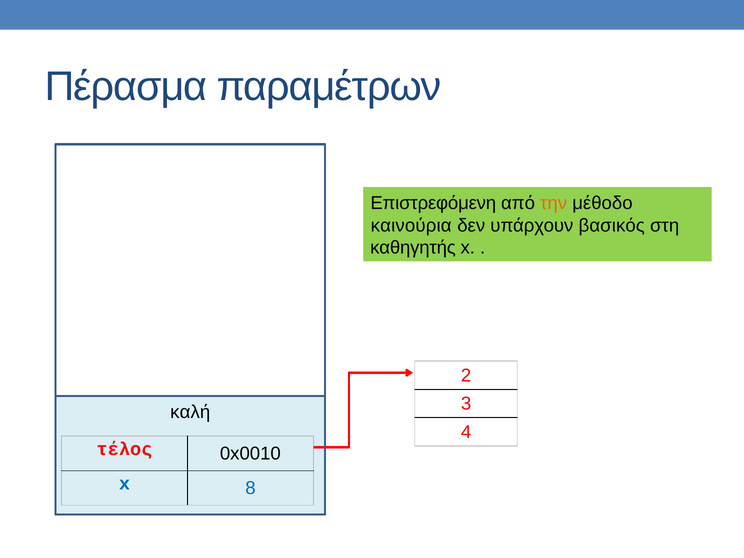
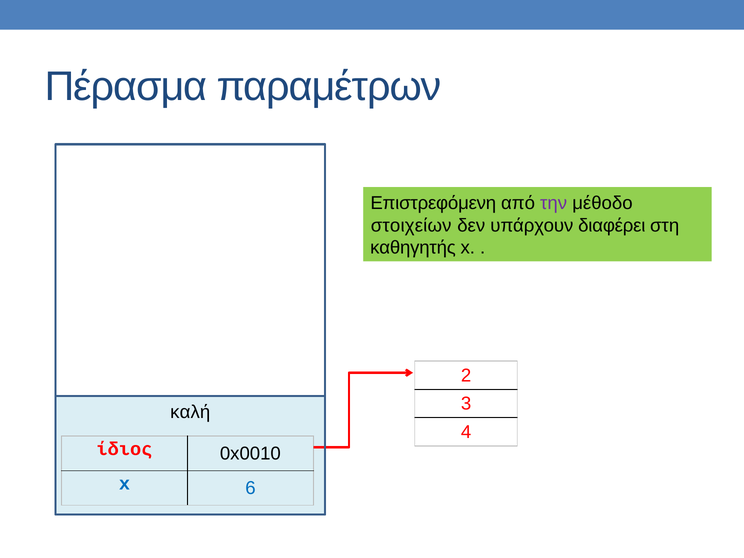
την colour: orange -> purple (554, 203)
καινούρια: καινούρια -> στοιχείων (411, 225)
βασικός: βασικός -> διαφέρει (612, 225)
τέλος: τέλος -> ίδιος (124, 449)
8: 8 -> 6 (250, 488)
